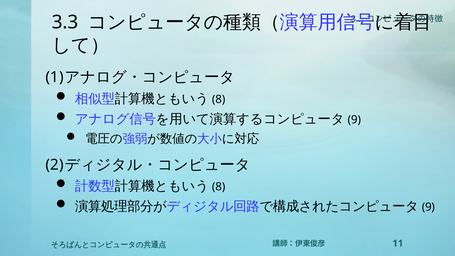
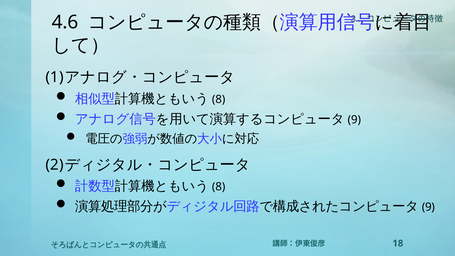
3.3: 3.3 -> 4.6 (65, 22)
11: 11 -> 18 (398, 243)
